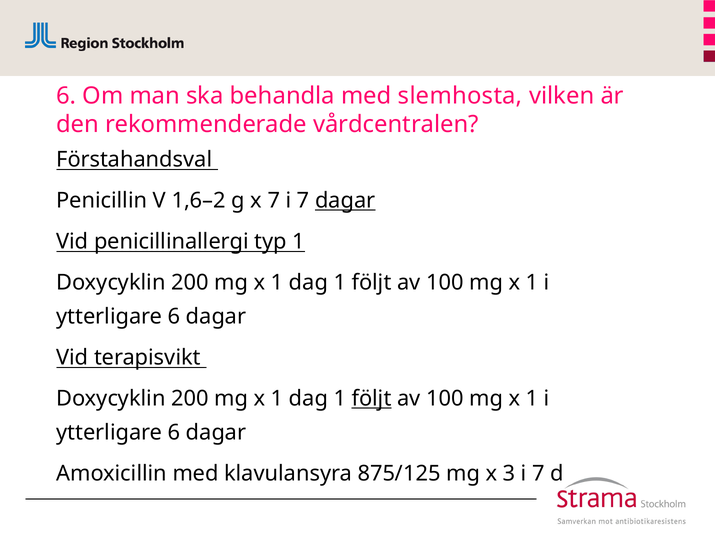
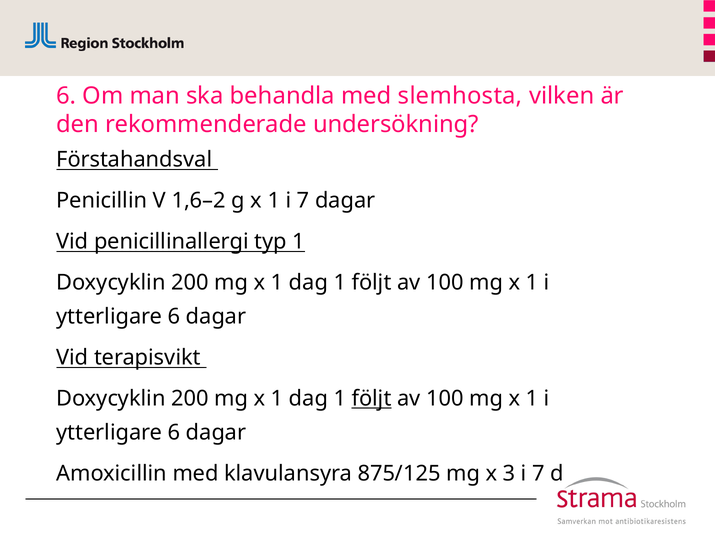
vårdcentralen: vårdcentralen -> undersökning (396, 124)
g x 7: 7 -> 1 (274, 201)
dagar underline: present -> none (345, 201)
